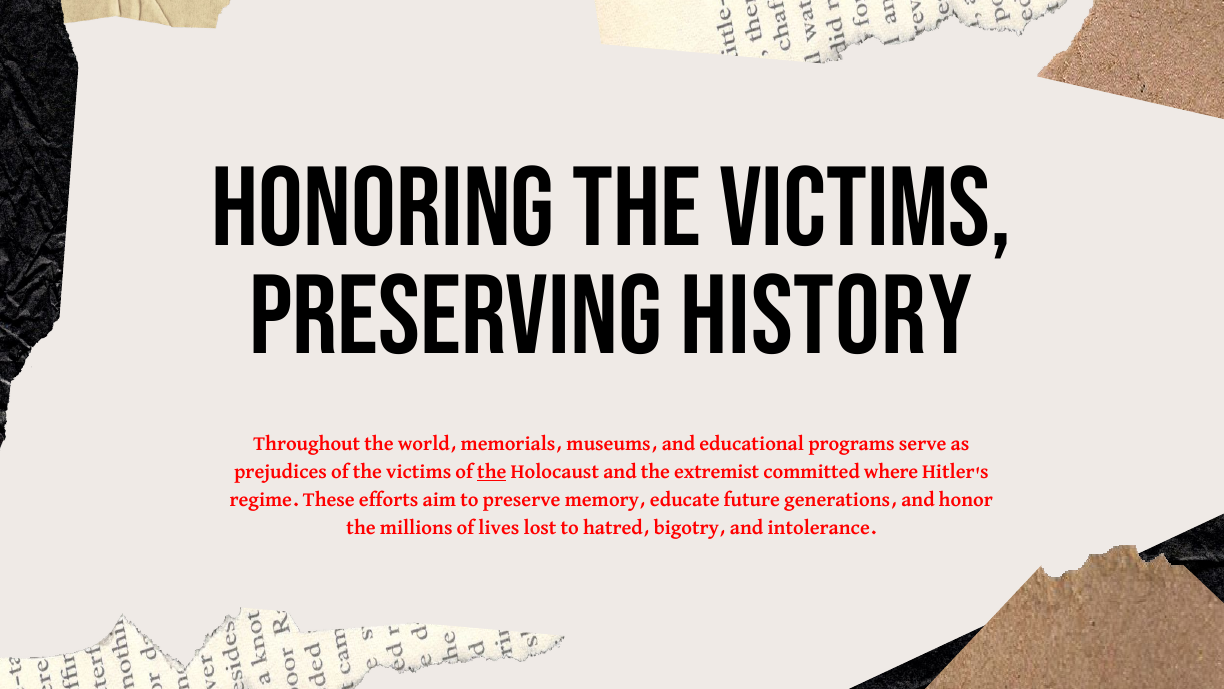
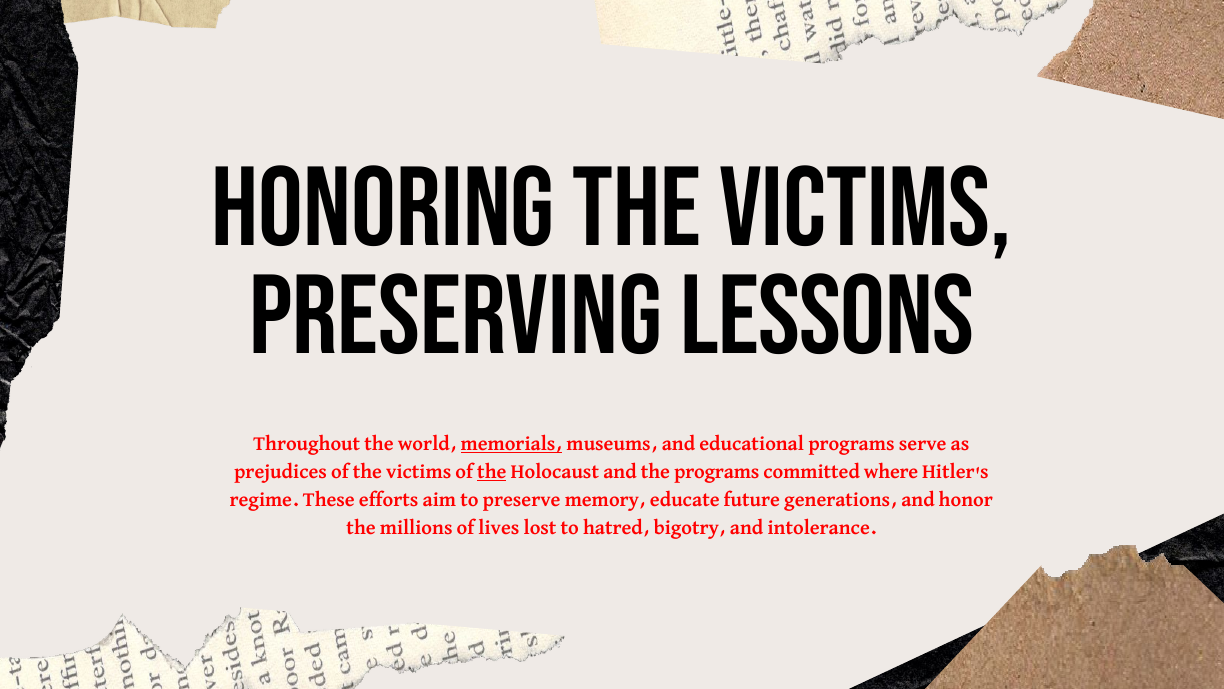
History: History -> Lessons (827, 316)
memorials underline: none -> present (511, 443)
the extremist: extremist -> programs (717, 471)
